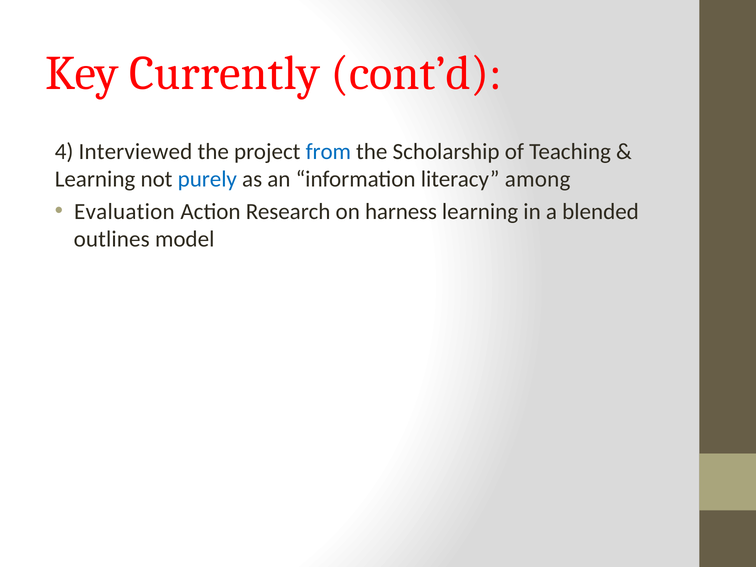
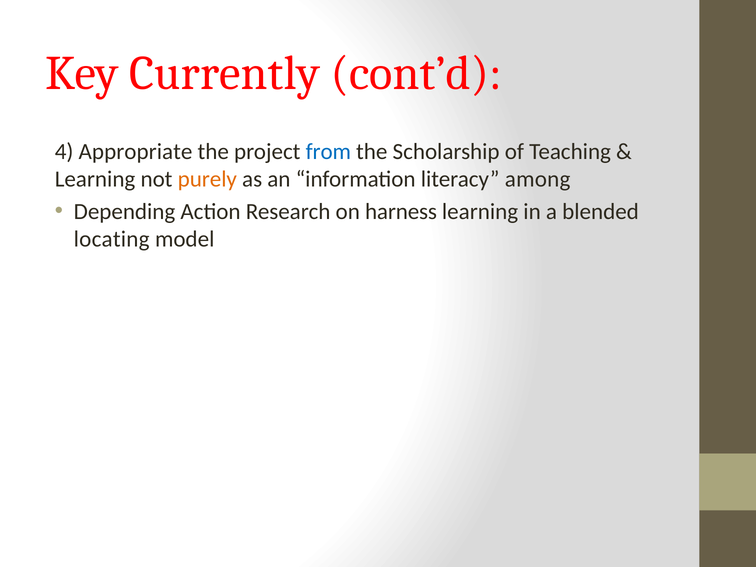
Interviewed: Interviewed -> Appropriate (136, 152)
purely colour: blue -> orange (207, 179)
Evaluation: Evaluation -> Depending (125, 212)
outlines: outlines -> locating (112, 239)
